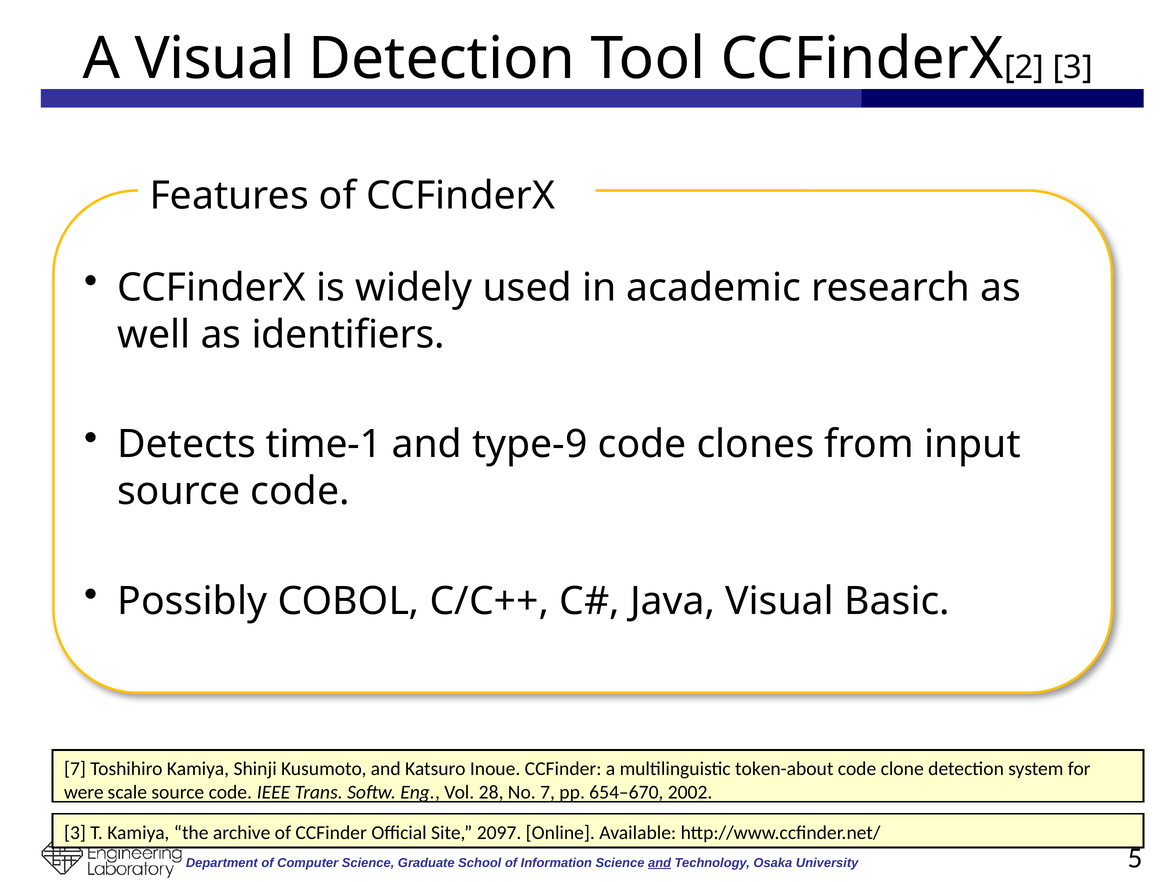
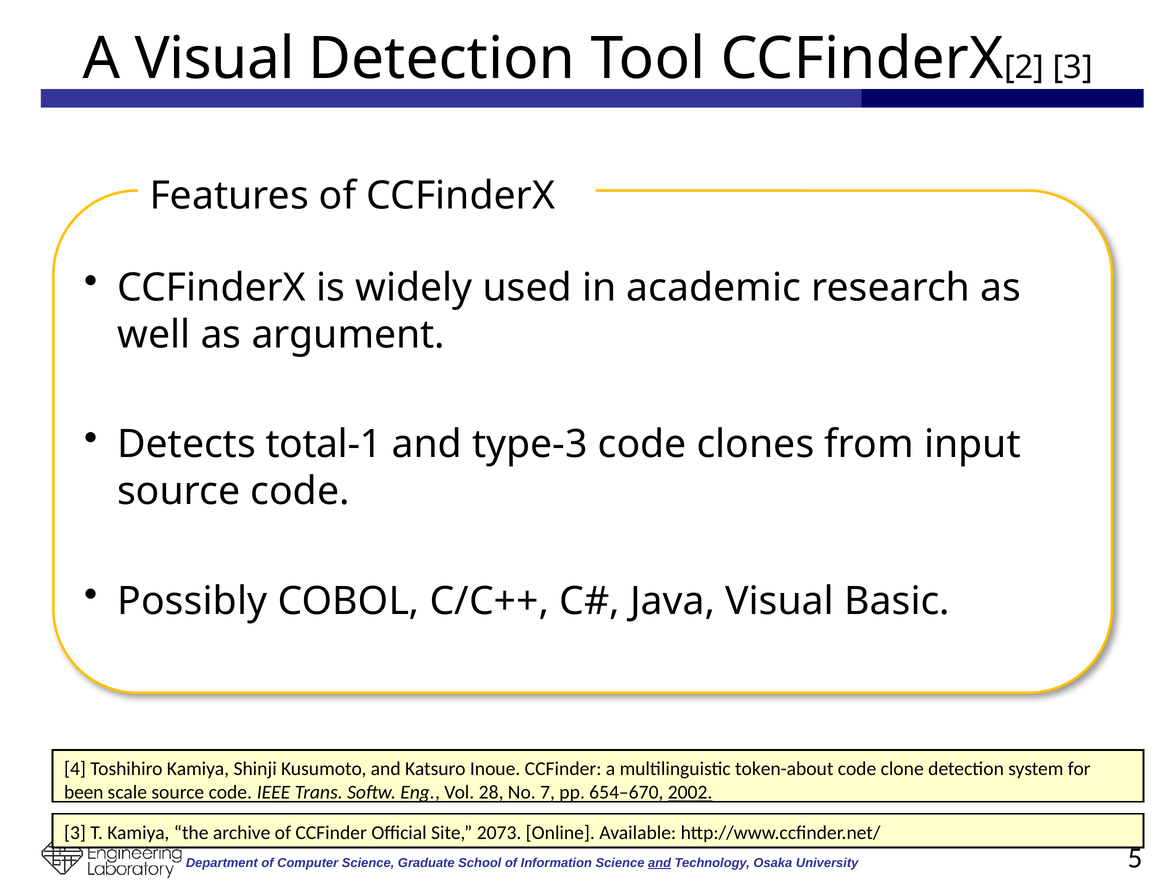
identifiers: identifiers -> argument (348, 335)
time-1: time-1 -> total-1 (324, 444)
type-9: type-9 -> type-3 (530, 444)
7: 7 -> 4 (75, 769)
were: were -> been (84, 792)
2002 underline: none -> present (690, 792)
2097: 2097 -> 2073 (499, 833)
